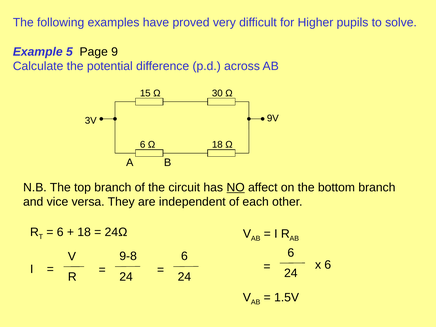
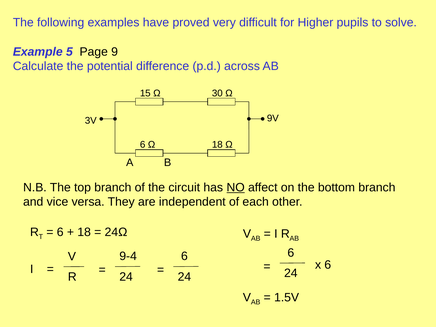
9-8: 9-8 -> 9-4 (128, 256)
